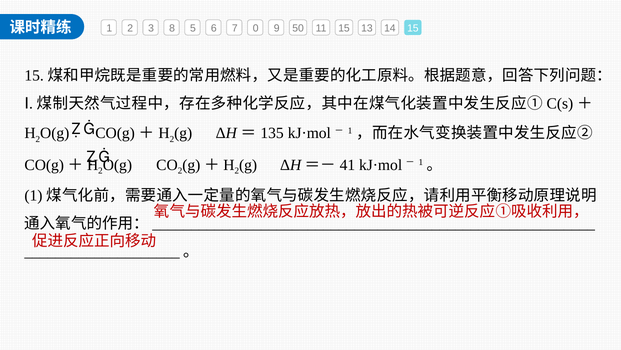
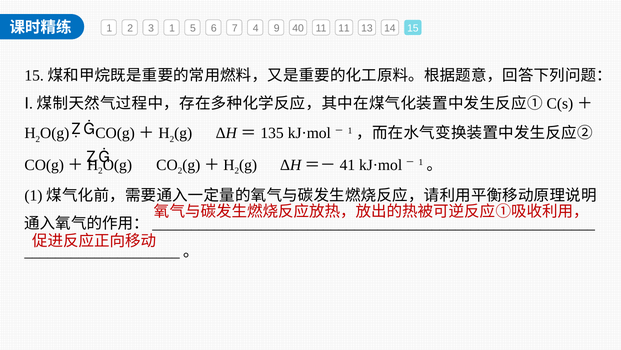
3 8: 8 -> 1 (172, 28)
0: 0 -> 4 (256, 28)
50: 50 -> 40 (298, 28)
11 15: 15 -> 11 (344, 28)
